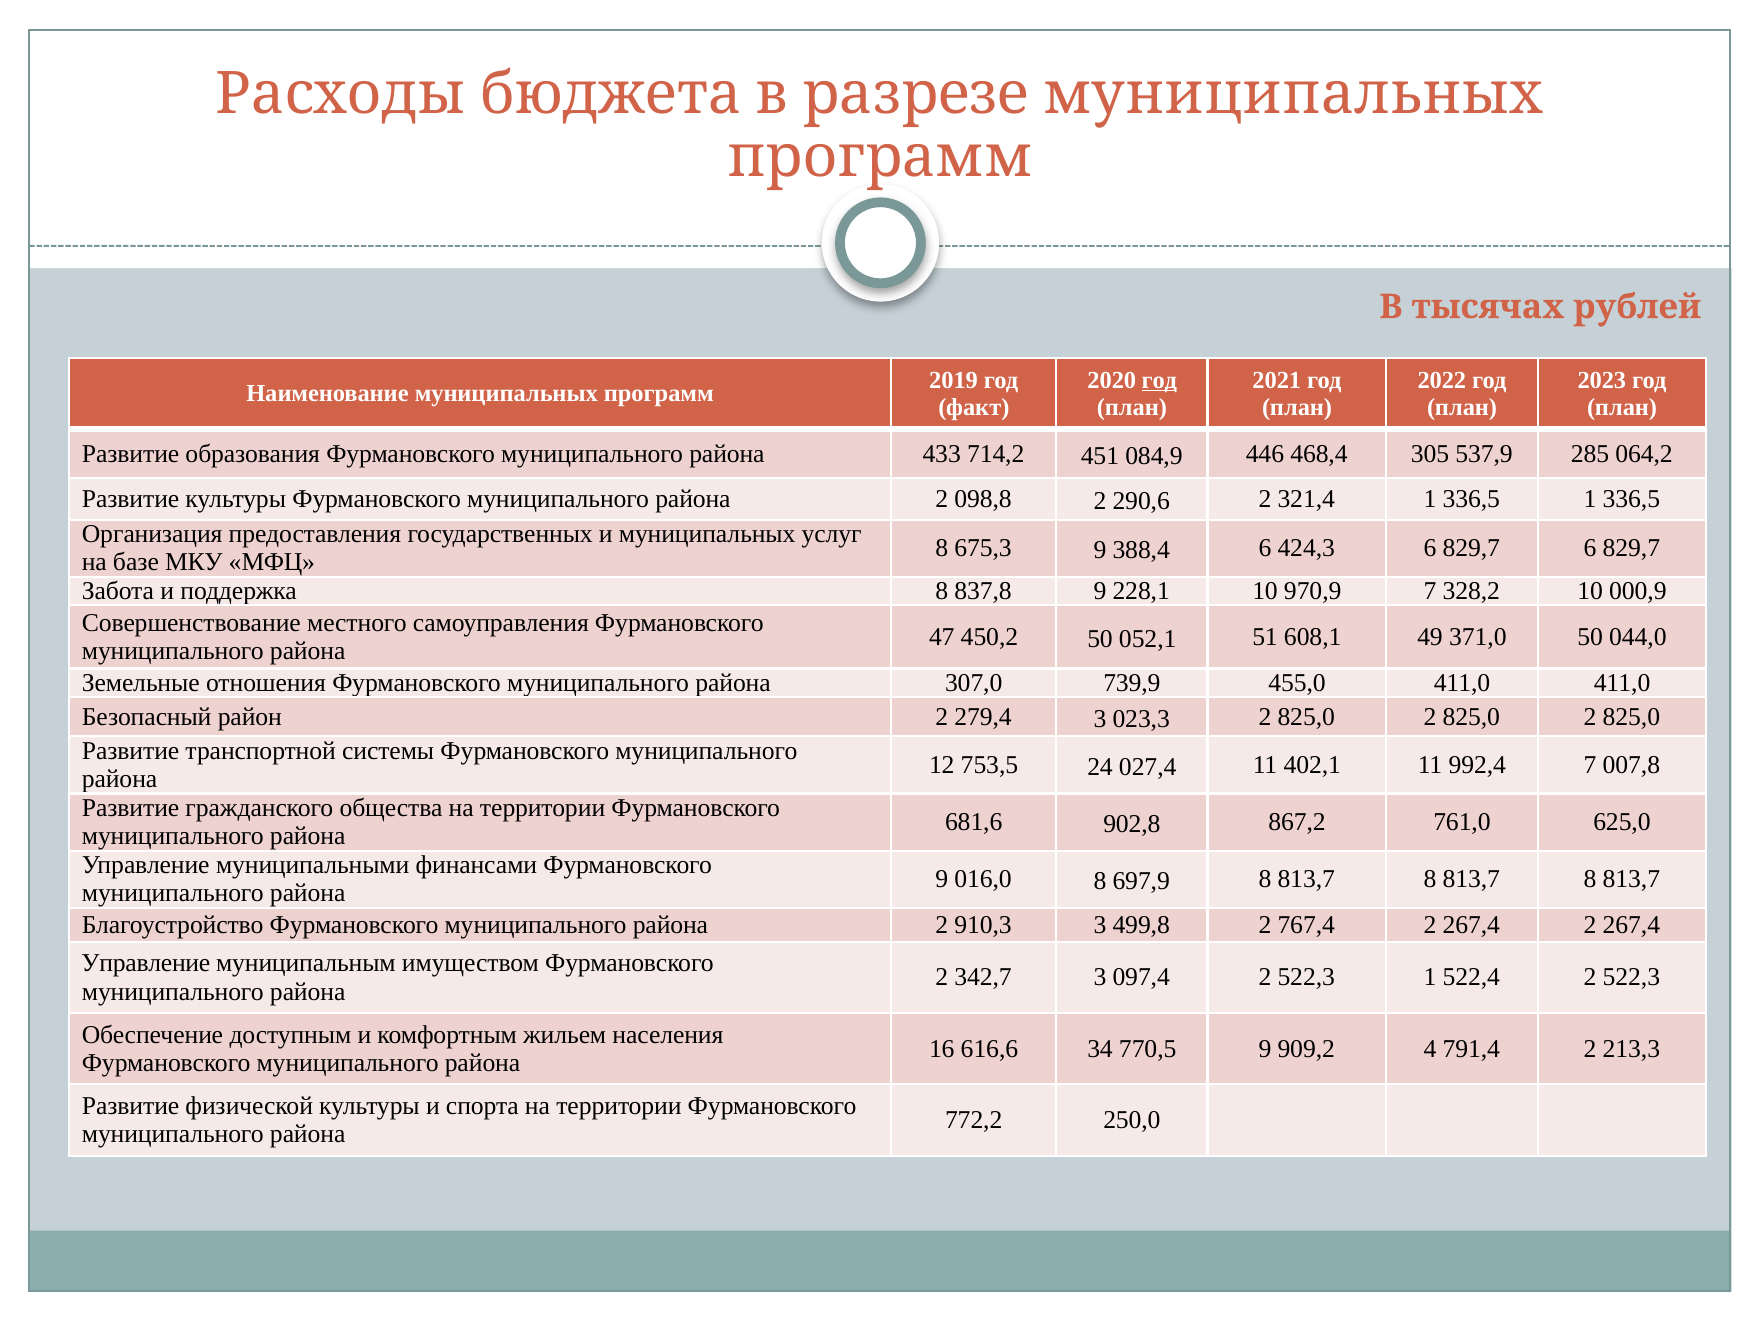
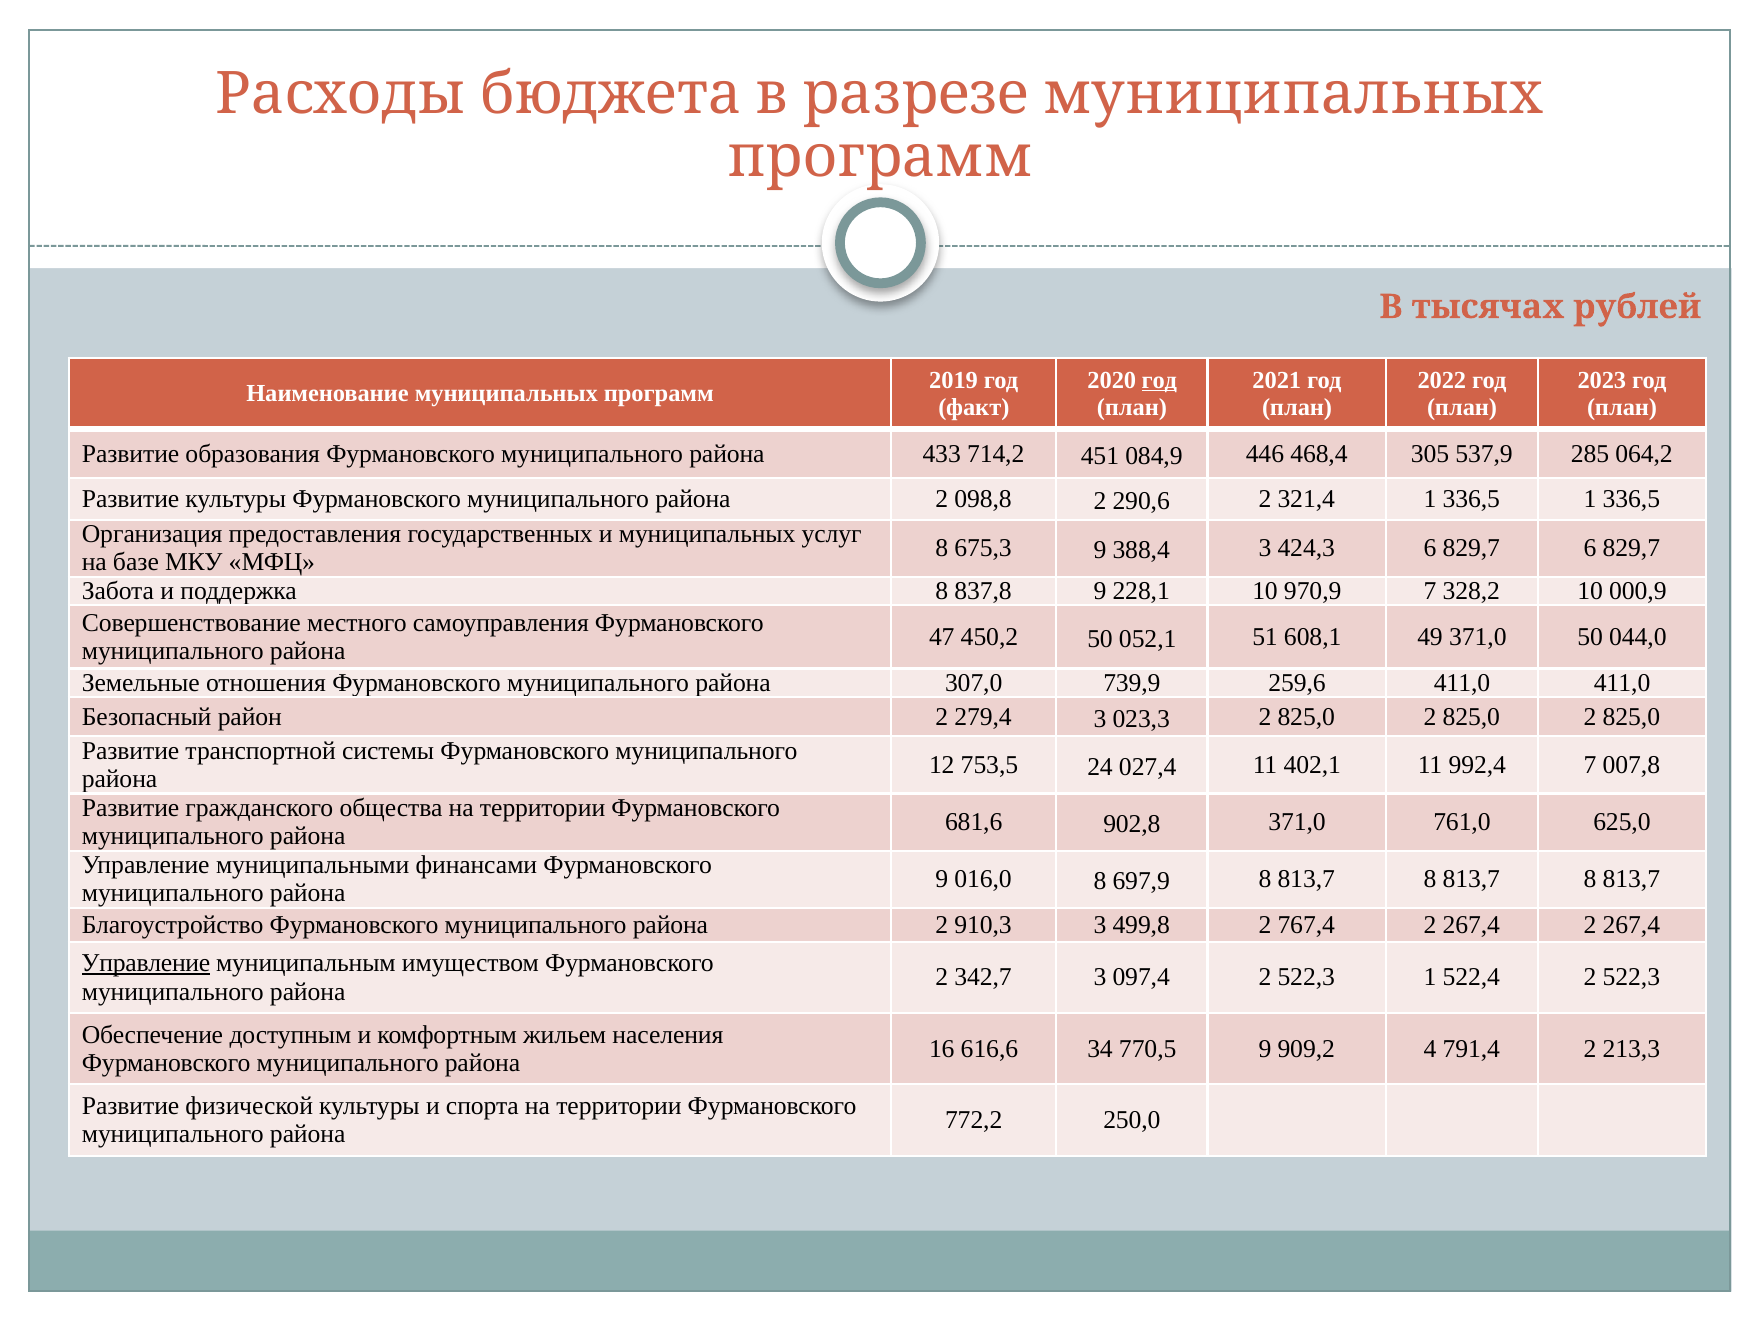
388,4 6: 6 -> 3 (1265, 548)
455,0: 455,0 -> 259,6 (1297, 683)
902,8 867,2: 867,2 -> 371,0 (1297, 822)
Управление underline: none -> present (146, 963)
